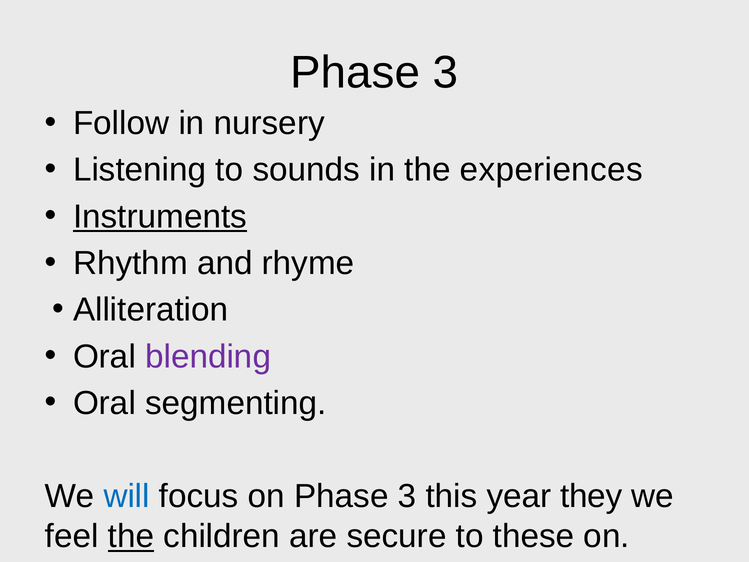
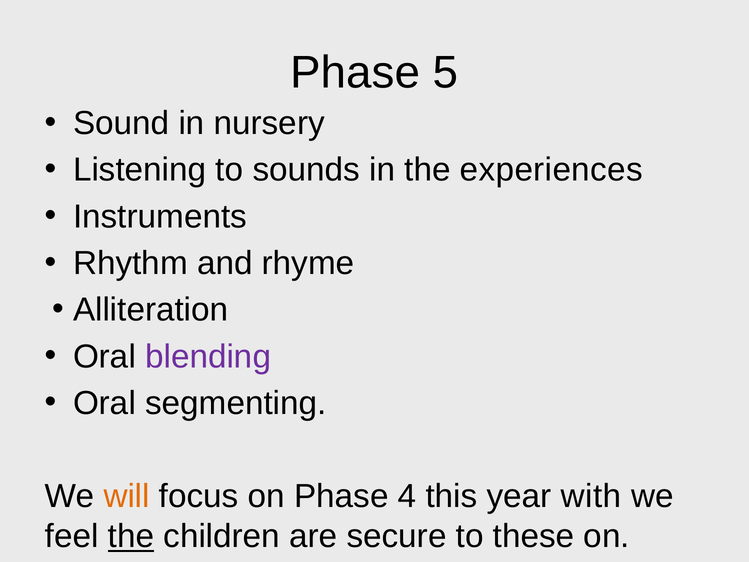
3: 3 -> 5 (446, 73)
Follow: Follow -> Sound (121, 123)
Instruments underline: present -> none (160, 217)
will colour: blue -> orange (127, 496)
on Phase 3: 3 -> 4 (407, 496)
they: they -> with (591, 496)
